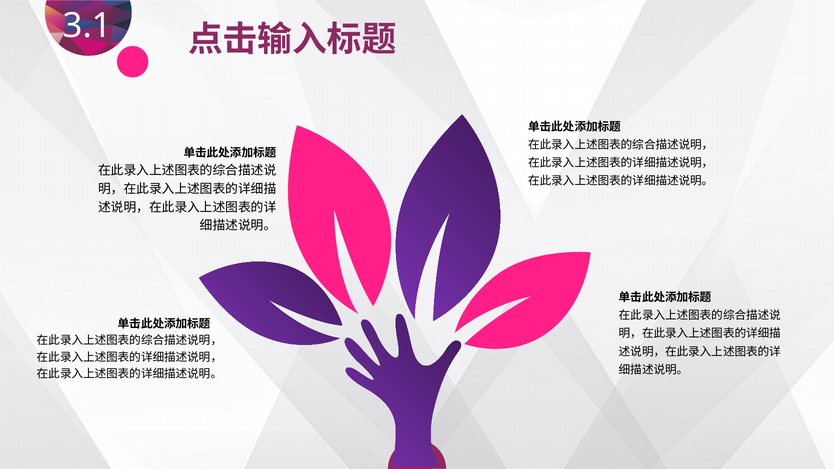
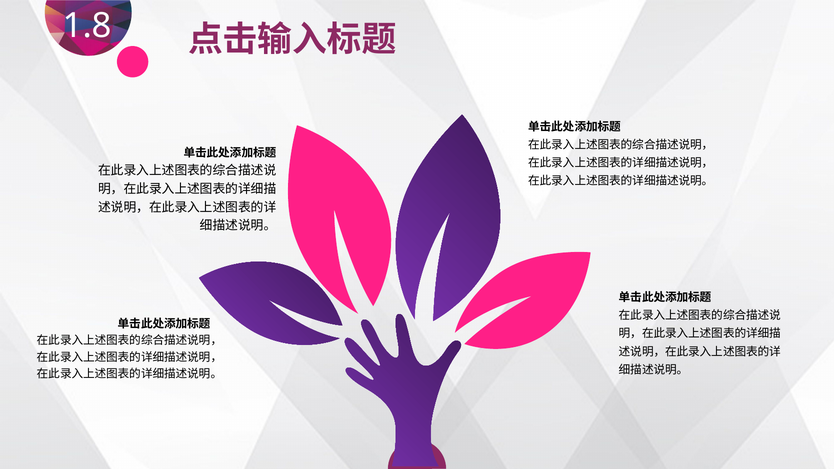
3.1: 3.1 -> 1.8 (87, 26)
